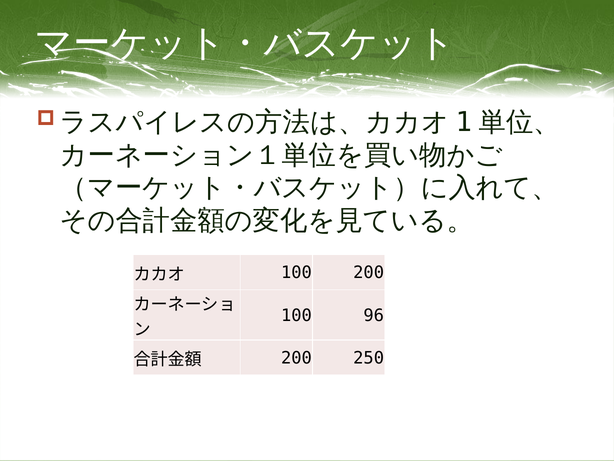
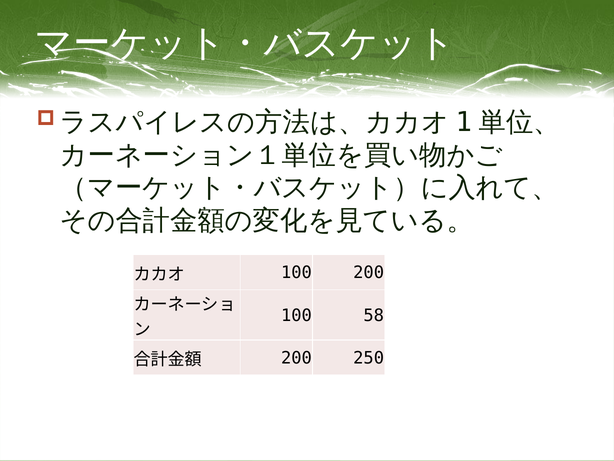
96: 96 -> 58 (374, 315)
